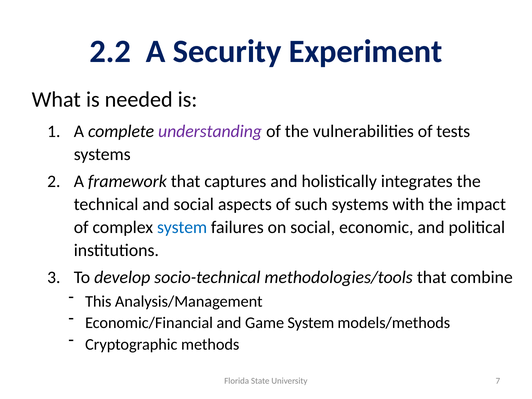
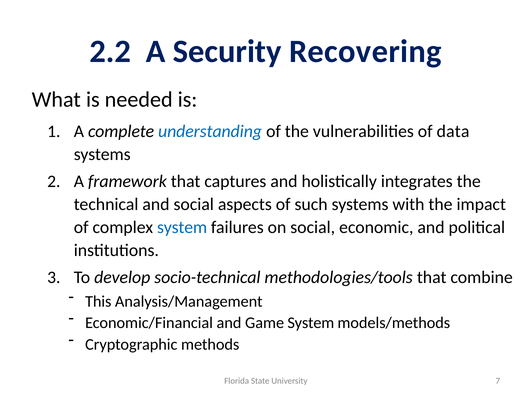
Experiment: Experiment -> Recovering (365, 51)
understanding colour: purple -> blue (210, 131)
tests: tests -> data (453, 131)
